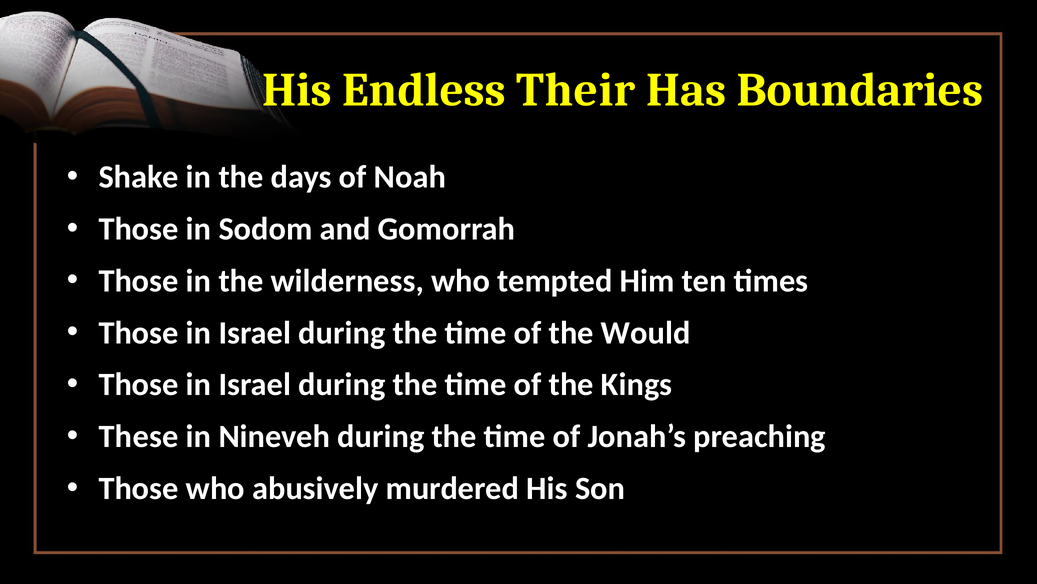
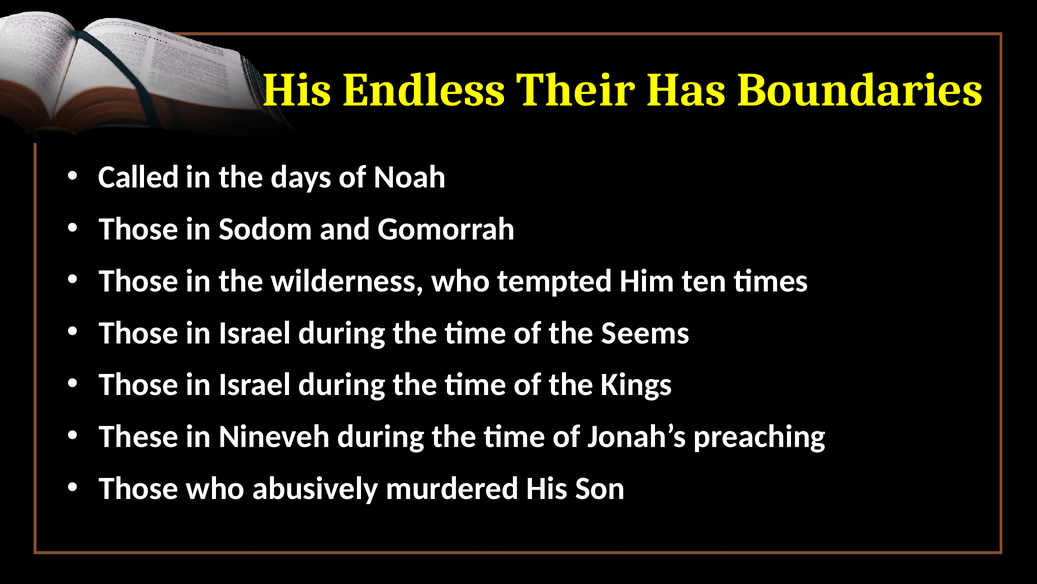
Shake: Shake -> Called (139, 177)
Would: Would -> Seems (646, 332)
